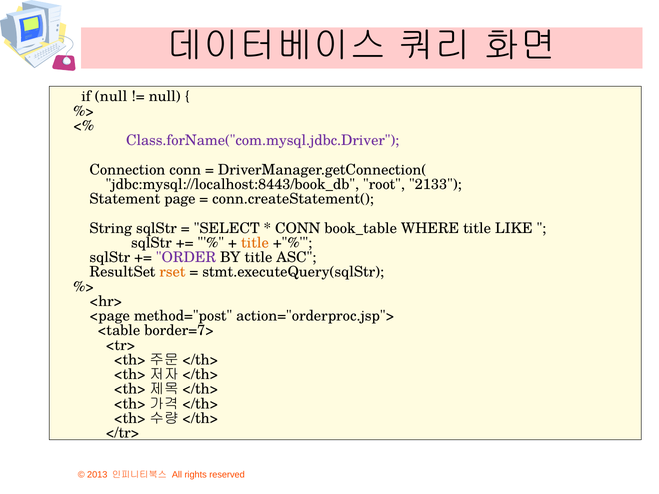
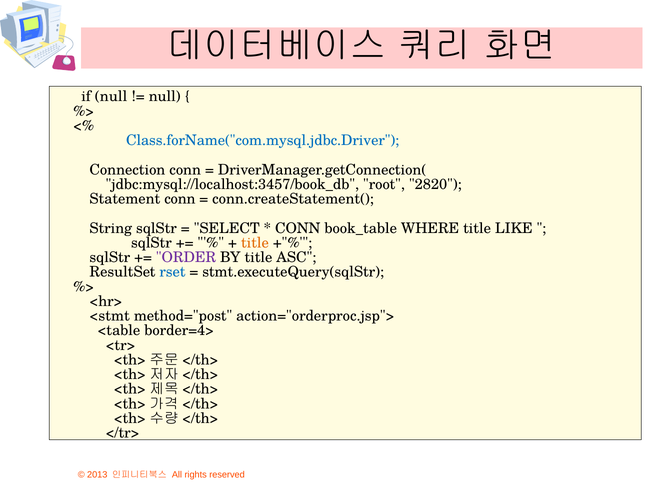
Class.forName("com.mysql.jdbc.Driver colour: purple -> blue (263, 141)
jdbc:mysql://localhost:8443/book_db: jdbc:mysql://localhost:8443/book_db -> jdbc:mysql://localhost:3457/book_db (232, 184)
2133: 2133 -> 2820 (435, 184)
Statement page: page -> conn (180, 199)
rset colour: orange -> blue (172, 272)
<page: <page -> <stmt (110, 316)
border=7>: border=7> -> border=4> (179, 331)
